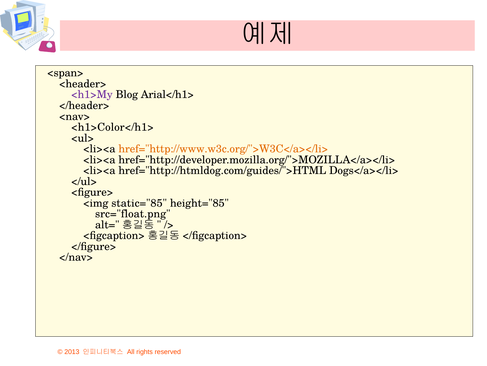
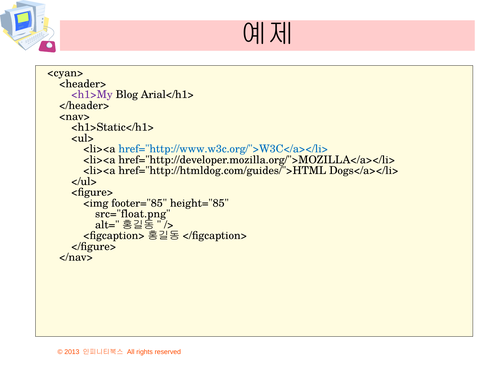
<span>: <span> -> <cyan> (65, 73)
<h1>Color</h1>: <h1>Color</h1> -> <h1>Static</h1> (113, 127)
href="http://www.w3c.org/">W3C</a></li> colour: orange -> blue (223, 149)
static="85: static="85 -> footer="85 (139, 203)
